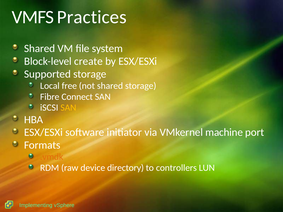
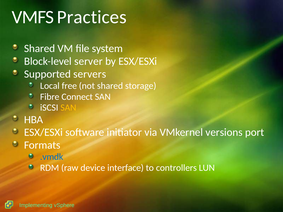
create: create -> server (88, 61)
Supported storage: storage -> servers (90, 74)
machine: machine -> versions (224, 132)
.vmdk colour: orange -> blue (52, 157)
directory: directory -> interface (126, 168)
